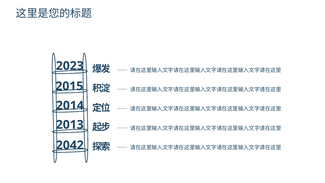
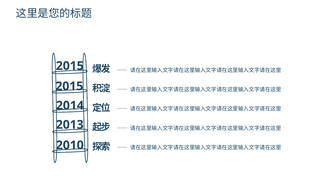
2023: 2023 -> 2015 (70, 66)
2042: 2042 -> 2010 (70, 145)
